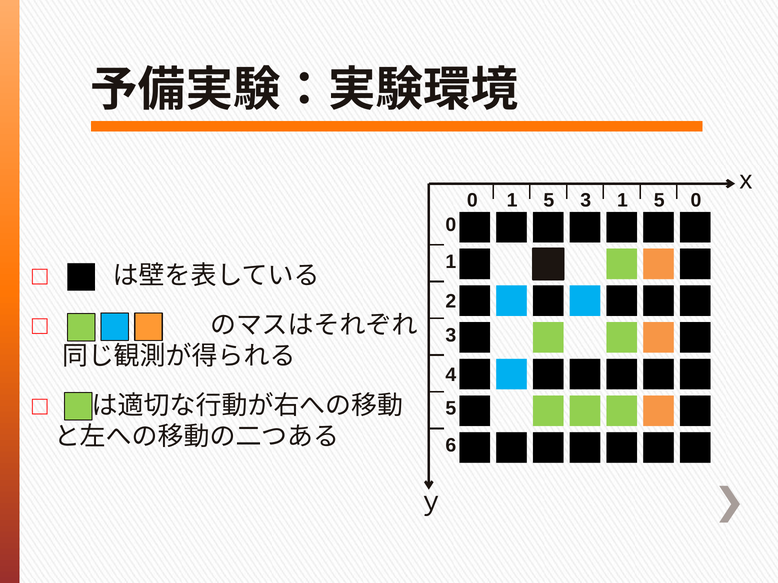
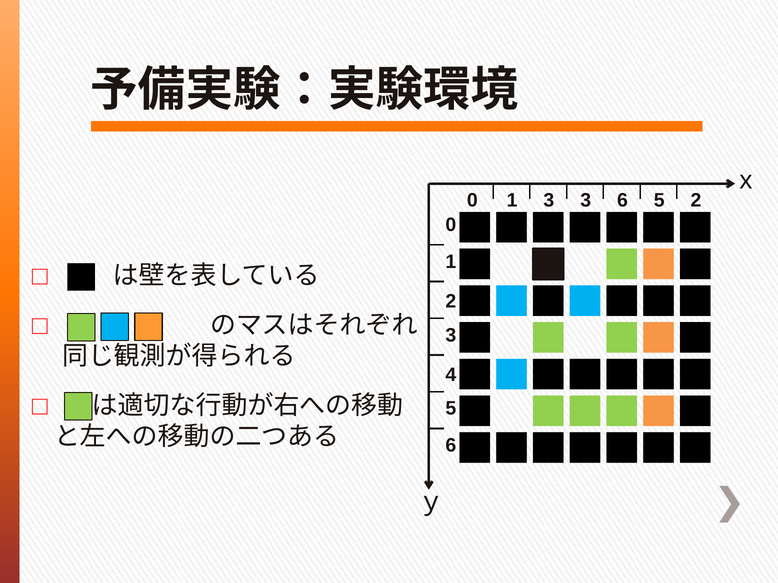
5: 5 -> 3 (549, 201)
3 1: 1 -> 6 (622, 201)
5 0: 0 -> 2 (696, 201)
